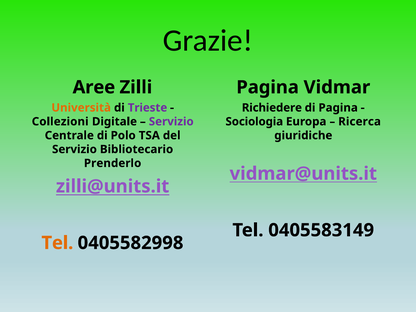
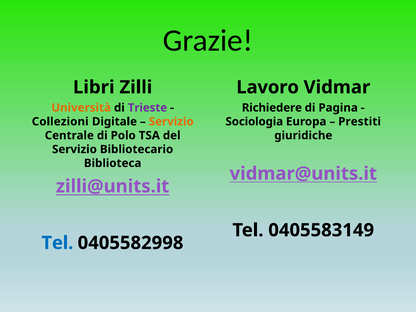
Aree: Aree -> Libri (94, 87)
Pagina: Pagina -> Lavoro (268, 87)
Servizio colour: purple -> orange (171, 122)
Ricerca: Ricerca -> Prestiti (360, 122)
Prenderlo: Prenderlo -> Biblioteca (113, 163)
Tel colour: orange -> blue (57, 243)
